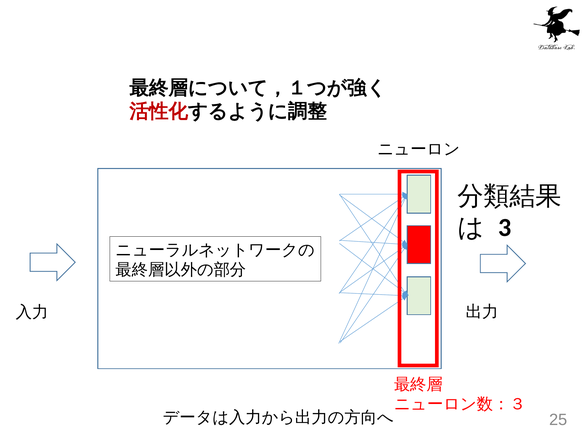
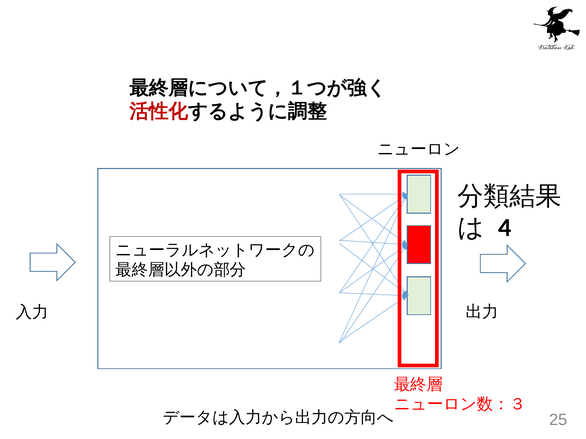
3: 3 -> 4 (505, 228)
